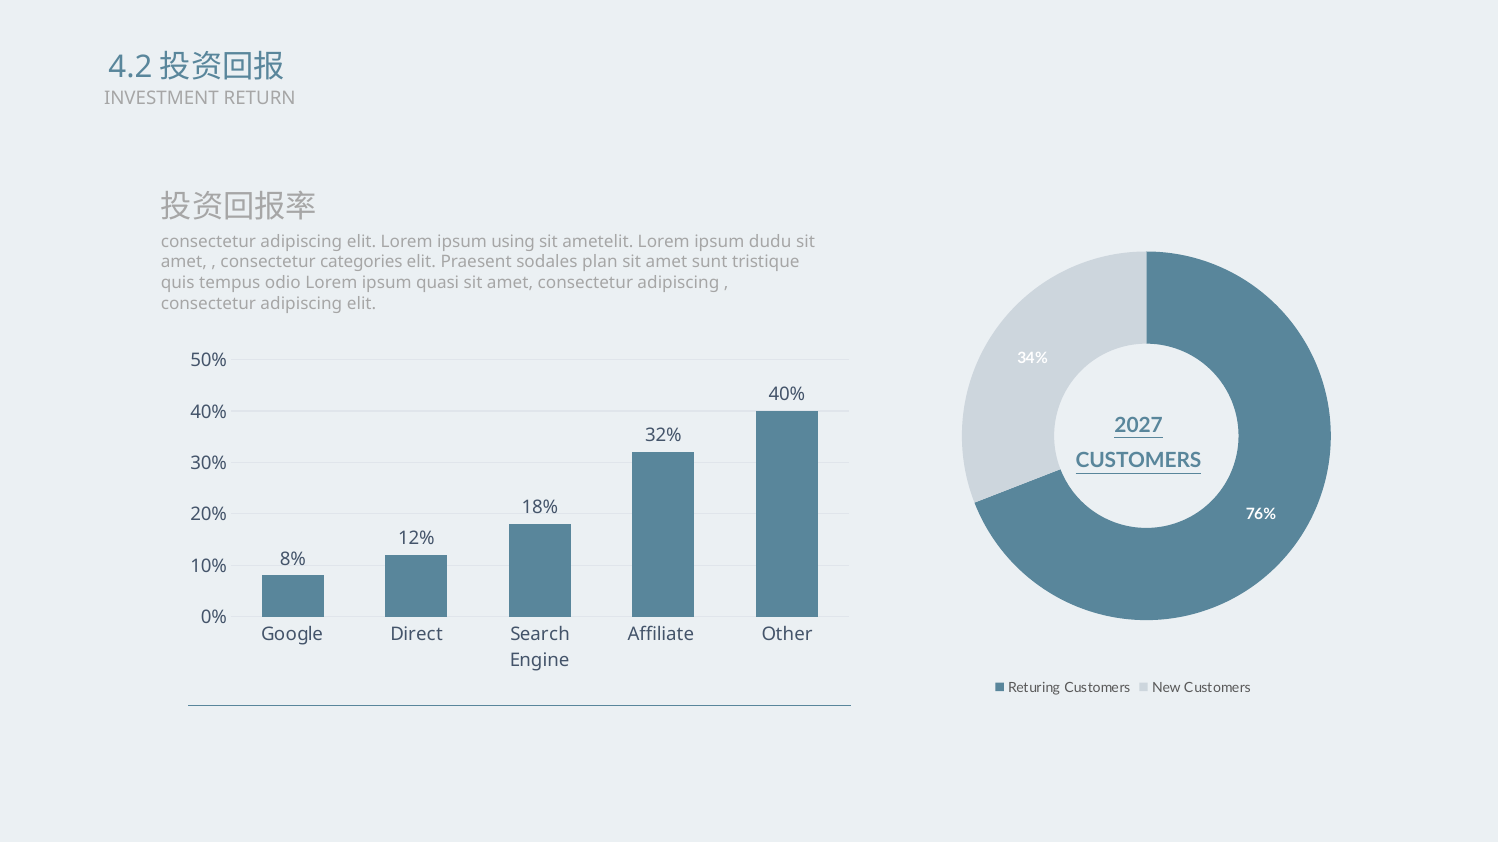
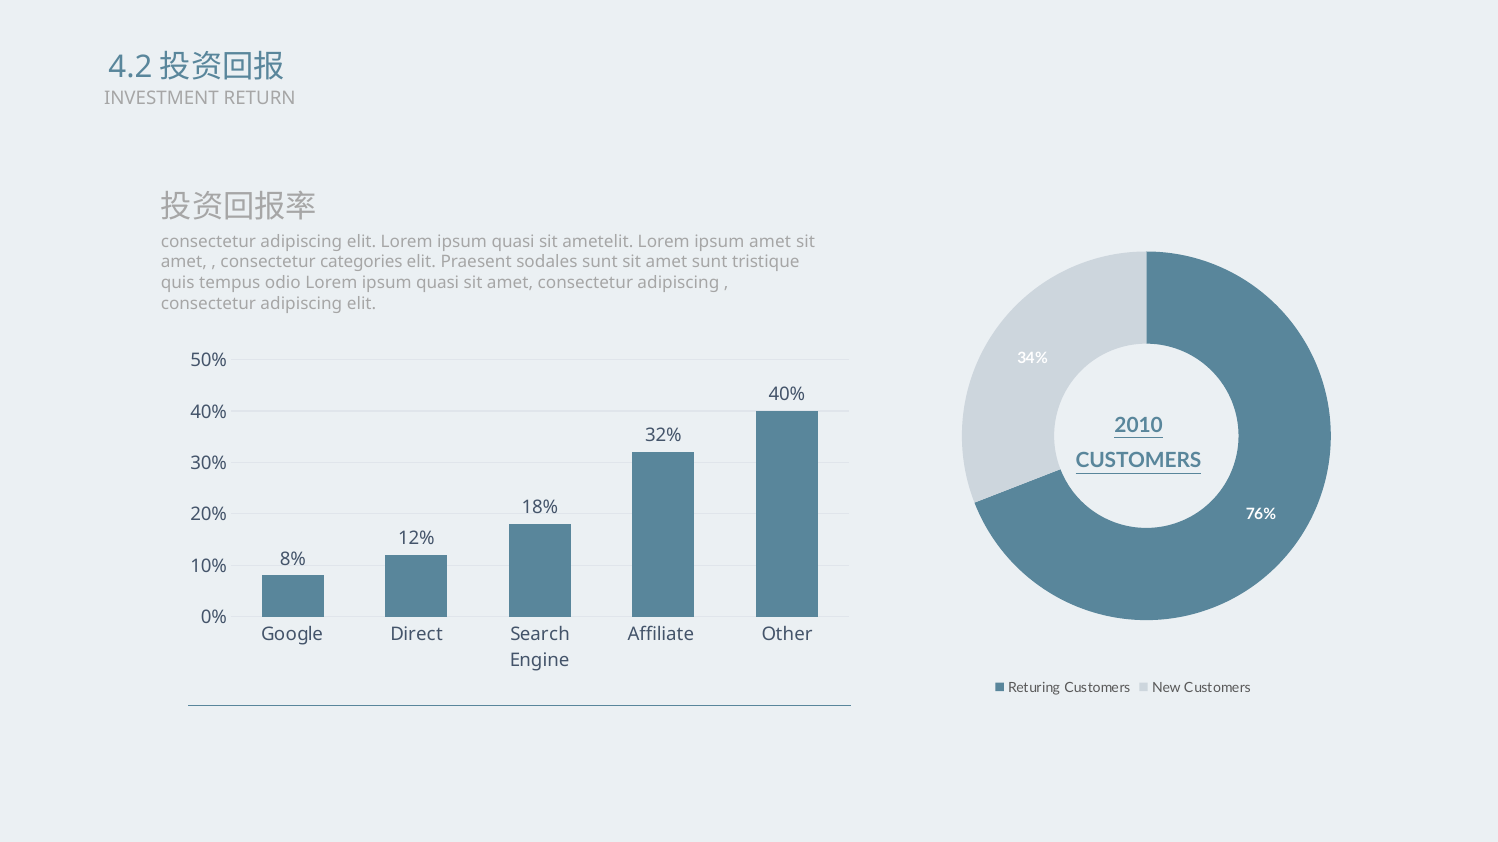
elit Lorem ipsum using: using -> quasi (513, 242)
ipsum dudu: dudu -> amet (770, 242)
sodales plan: plan -> sunt (600, 263)
2027: 2027 -> 2010 (1139, 426)
